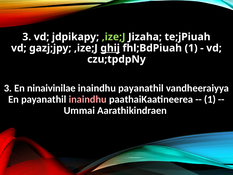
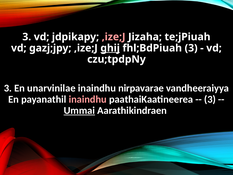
,ize;J colour: light green -> pink (114, 37)
fhl;BdPiuah 1: 1 -> 3 (191, 48)
ninaivinilae: ninaivinilae -> unarvinilae (51, 88)
inaindhu payanathil: payanathil -> nirpavarae (141, 88)
1: 1 -> 3 (210, 99)
Ummai underline: none -> present (79, 110)
